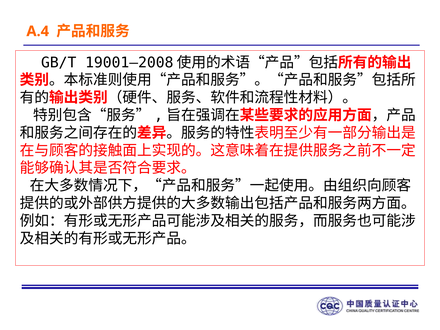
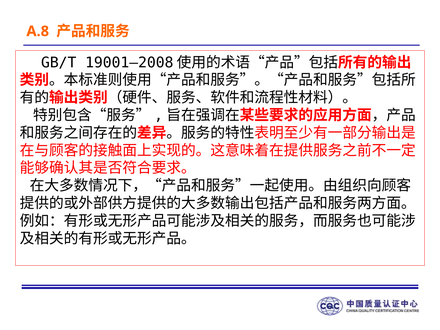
A.4: A.4 -> A.8 (38, 31)
